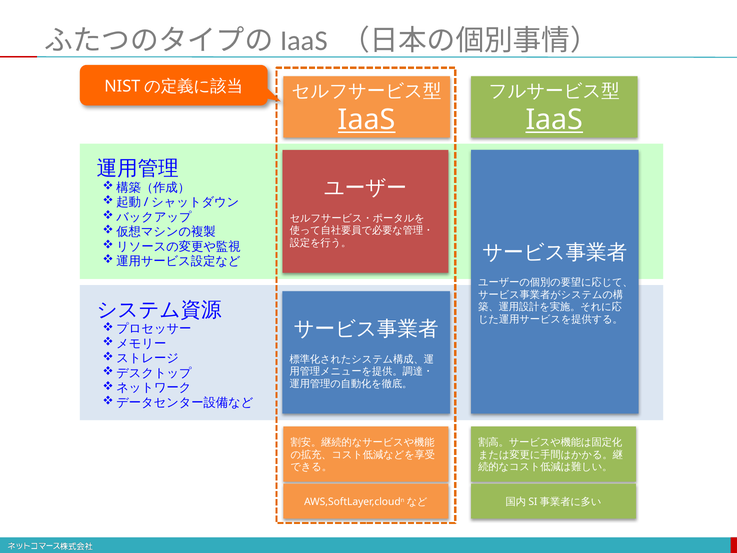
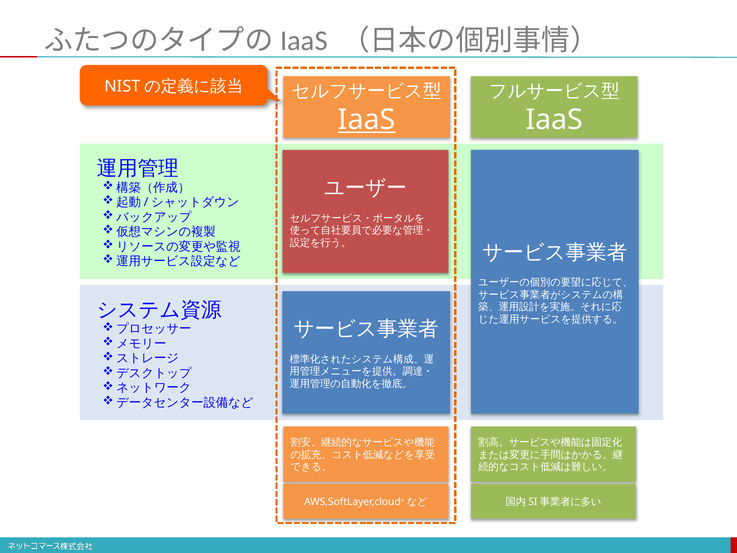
IaaS underline: present -> none (554, 120)
